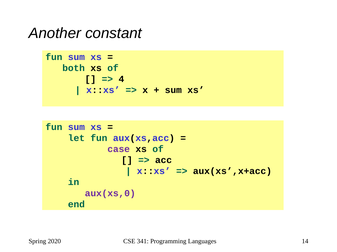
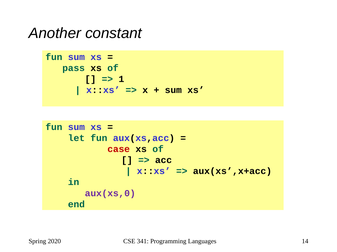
both: both -> pass (74, 68)
4: 4 -> 1 (121, 79)
case colour: purple -> red (119, 150)
